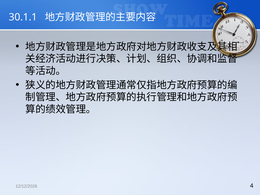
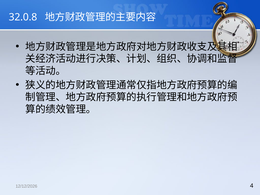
30.1.1: 30.1.1 -> 32.0.8 (23, 17)
